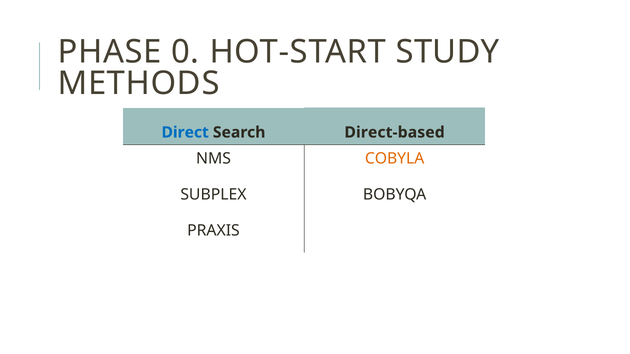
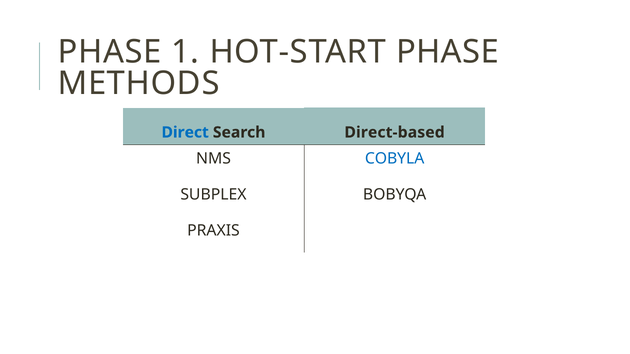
0: 0 -> 1 (185, 52)
HOT-START STUDY: STUDY -> PHASE (448, 52)
COBYLA colour: orange -> blue (395, 159)
